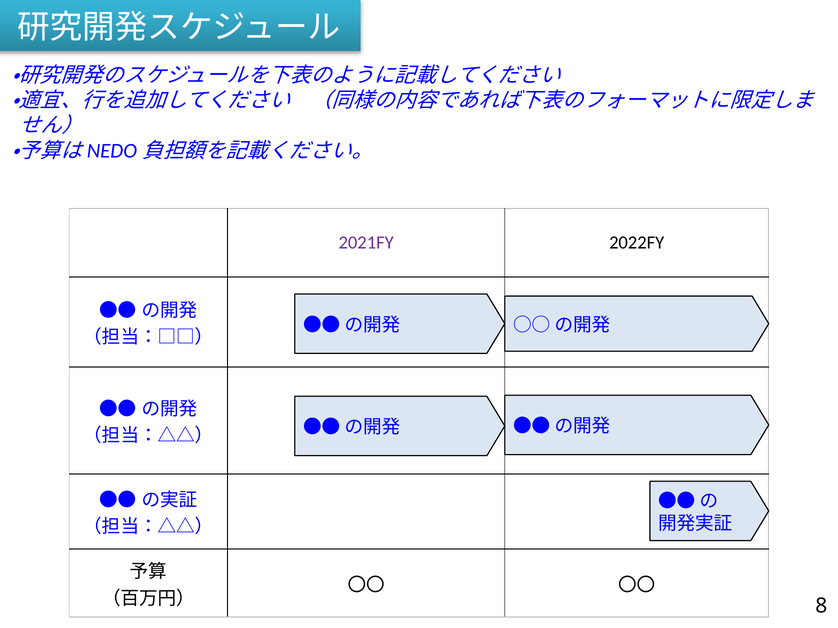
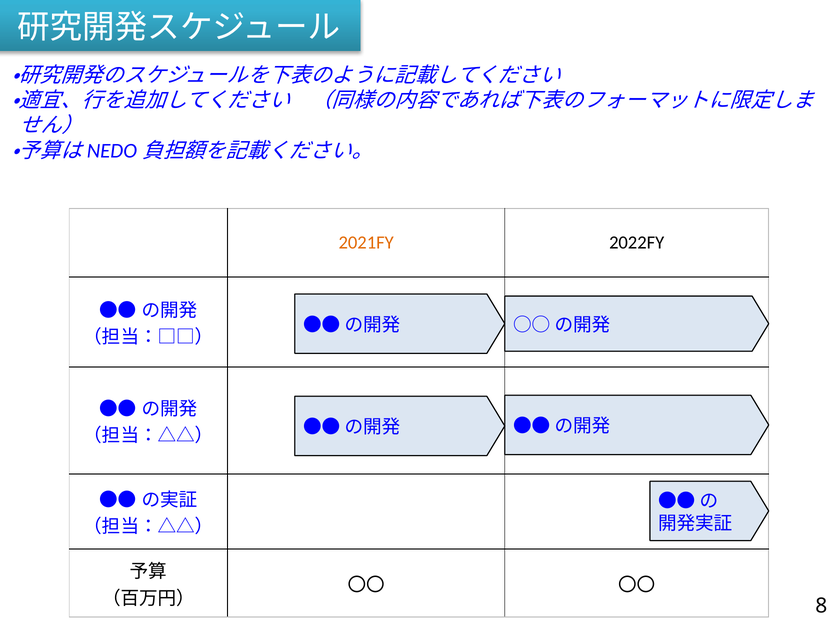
2021FY colour: purple -> orange (366, 243)
